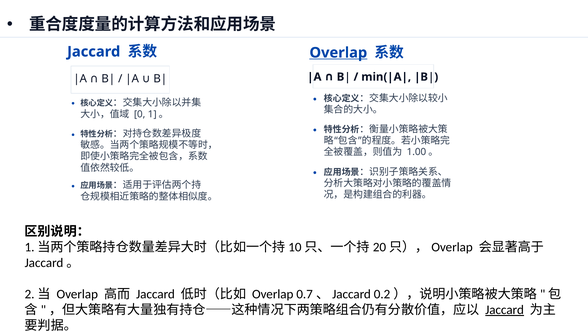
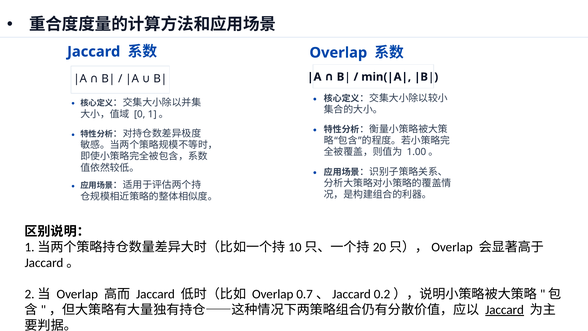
Overlap underline: present -> none (338, 53)
